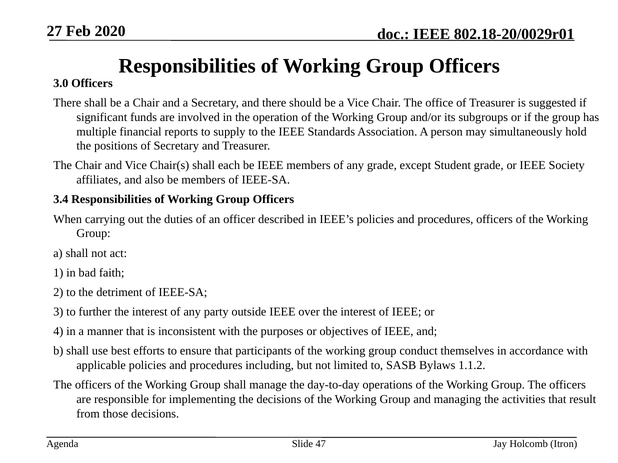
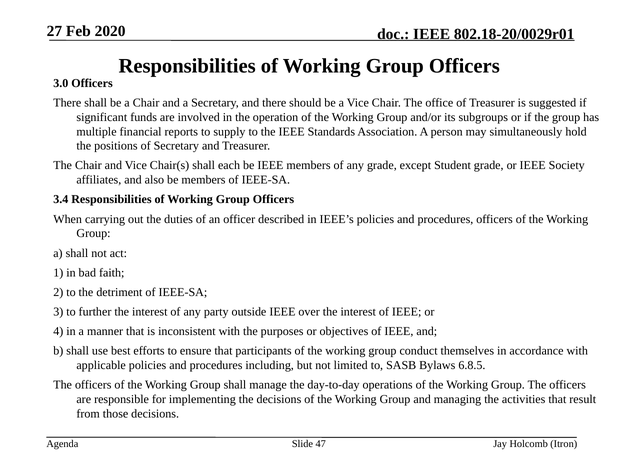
1.1.2: 1.1.2 -> 6.8.5 (472, 366)
